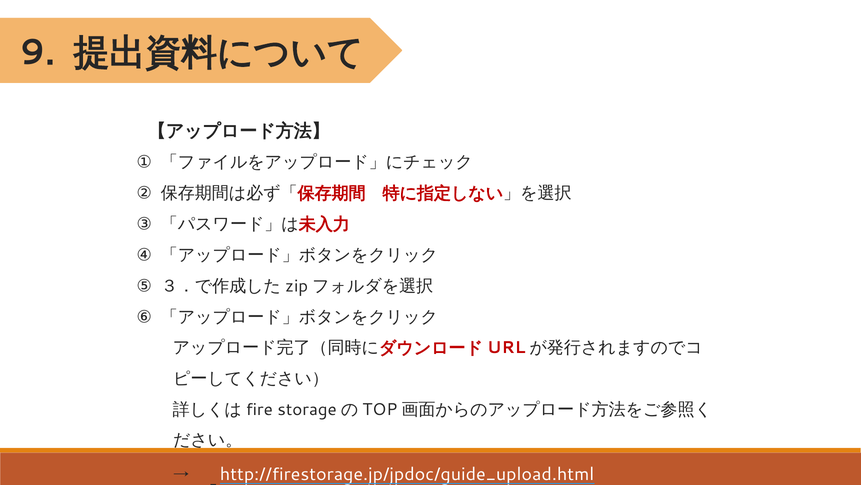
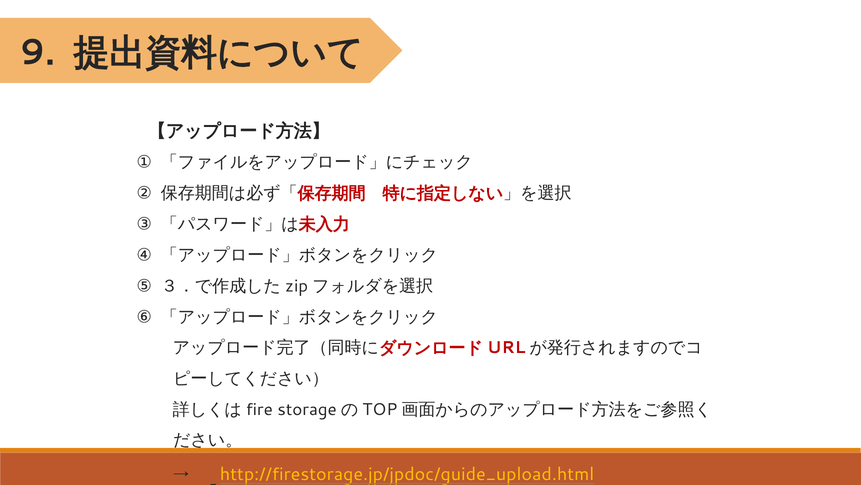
http://firestorage.jp/jpdoc/guide_upload.html colour: white -> yellow (407, 474)
